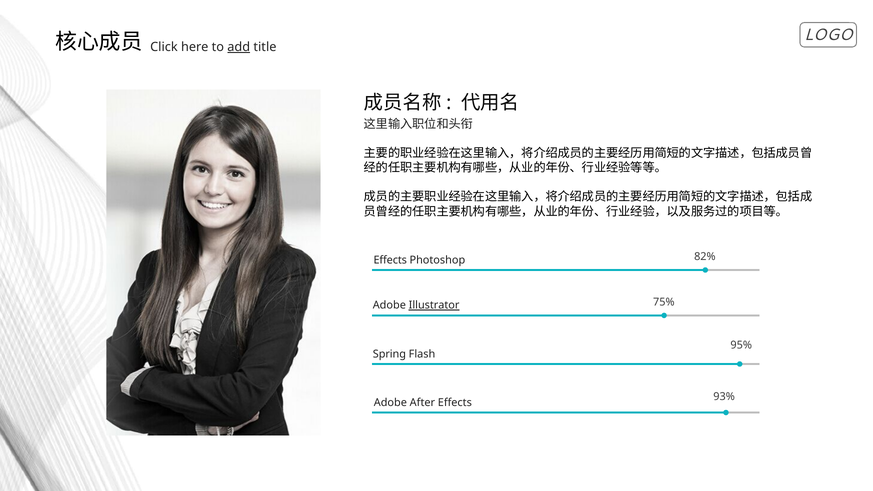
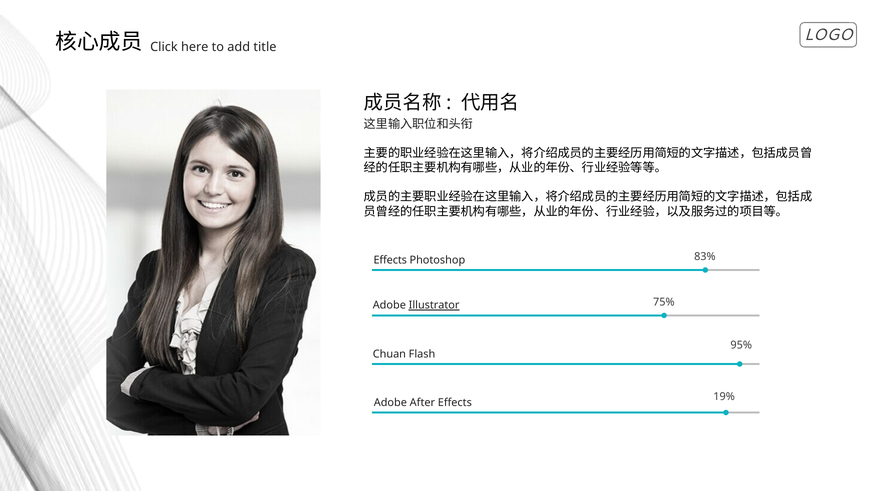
add underline: present -> none (239, 47)
82%: 82% -> 83% (705, 257)
Spring: Spring -> Chuan (389, 354)
93%: 93% -> 19% (724, 397)
